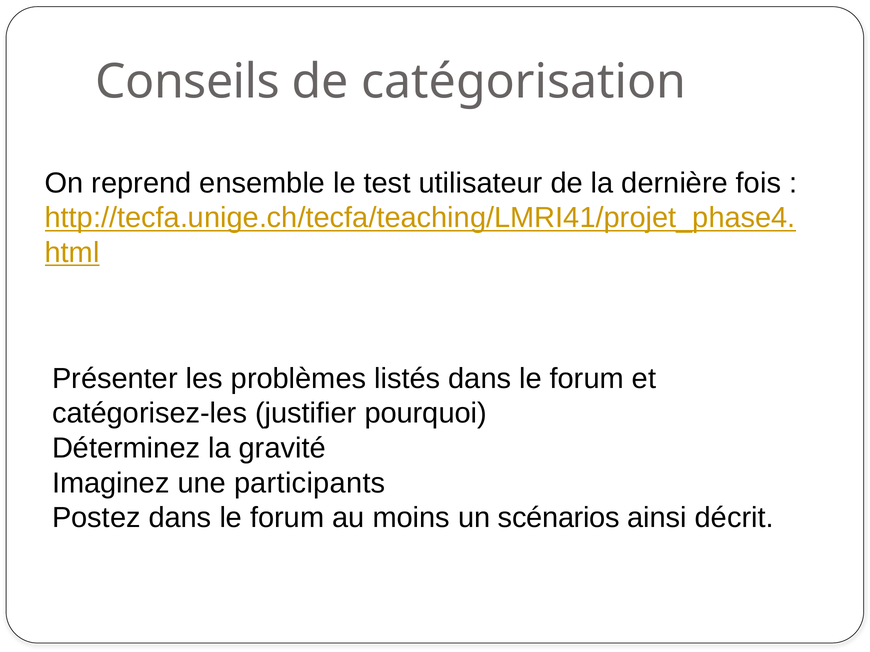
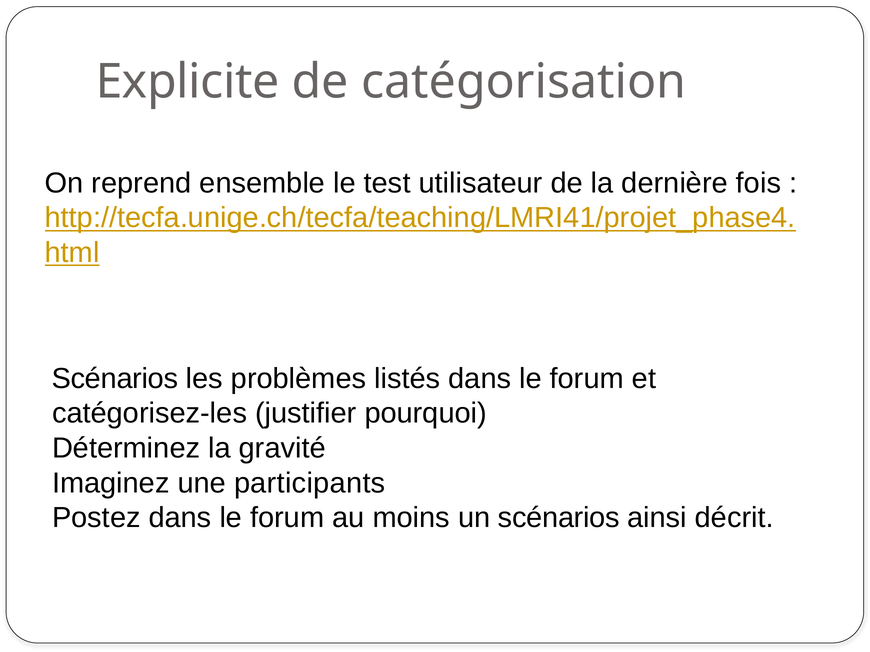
Conseils: Conseils -> Explicite (188, 82)
Présenter: Présenter -> Scénarios (115, 379)
